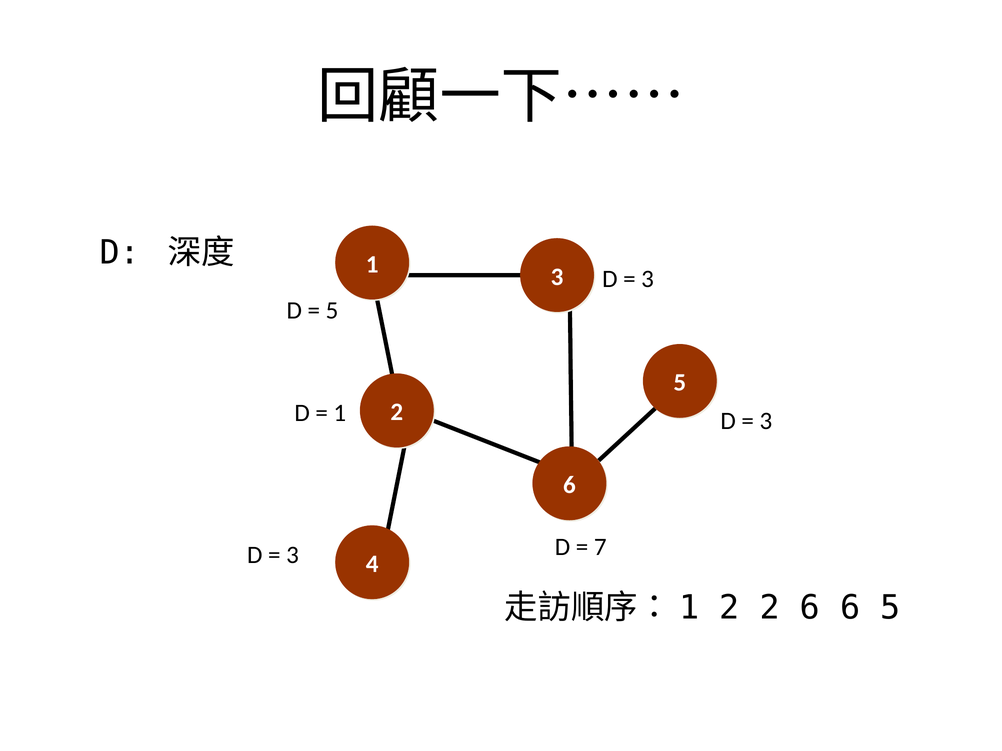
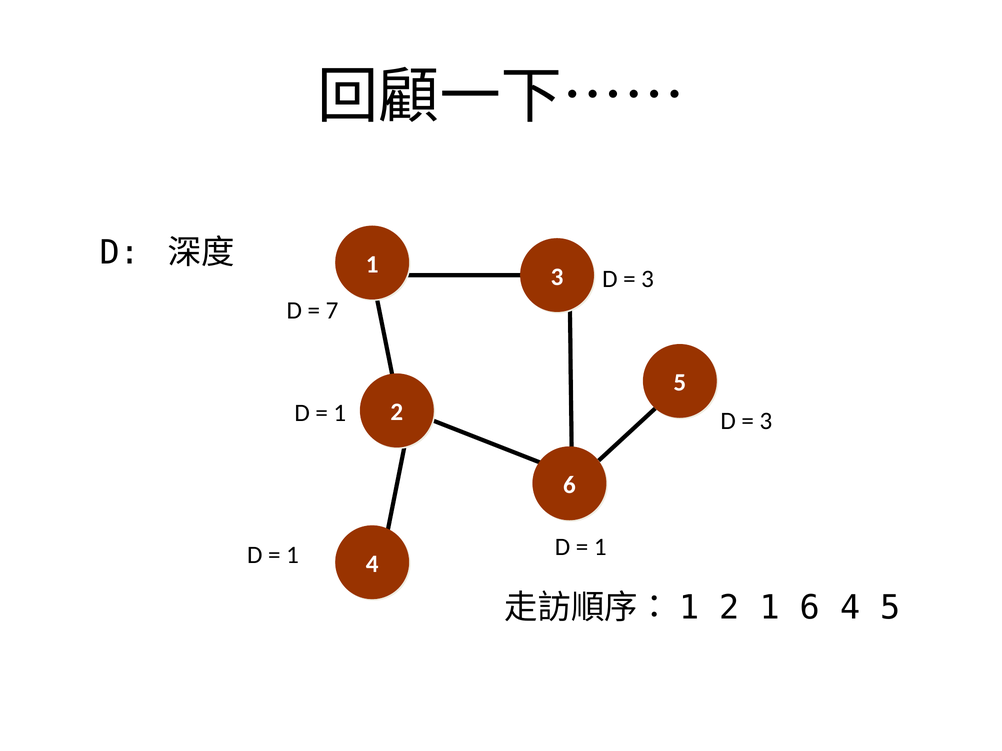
5: 5 -> 7 (332, 311)
3: 3 -> 1 (292, 555)
7: 7 -> 1 (600, 547)
2: 2 -> 1 (770, 608)
6: 6 -> 4 (850, 608)
